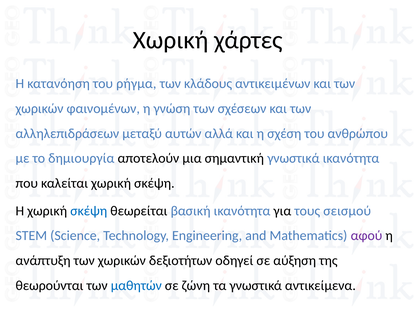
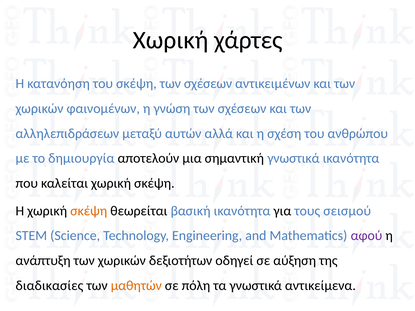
του ρήγμα: ρήγμα -> σκέψη (136, 84)
κλάδους: κλάδους -> σχέσεων (208, 84)
σκέψη colour: blue -> orange (89, 211)
θεωρούνται: θεωρούνται -> διαδικασίες (49, 286)
μαθητών colour: blue -> orange (136, 286)
ζώνη: ζώνη -> πόλη (196, 286)
